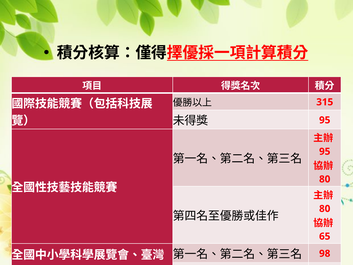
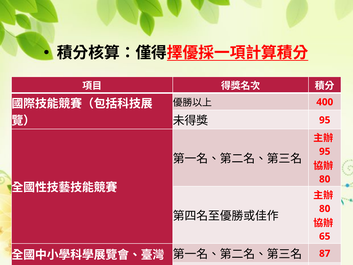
315: 315 -> 400 (325, 102)
98: 98 -> 87 (325, 253)
